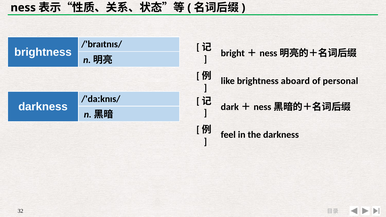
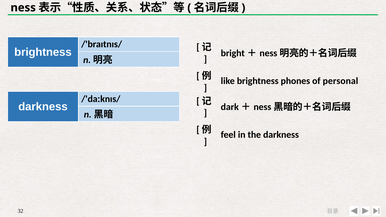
aboard: aboard -> phones (295, 81)
